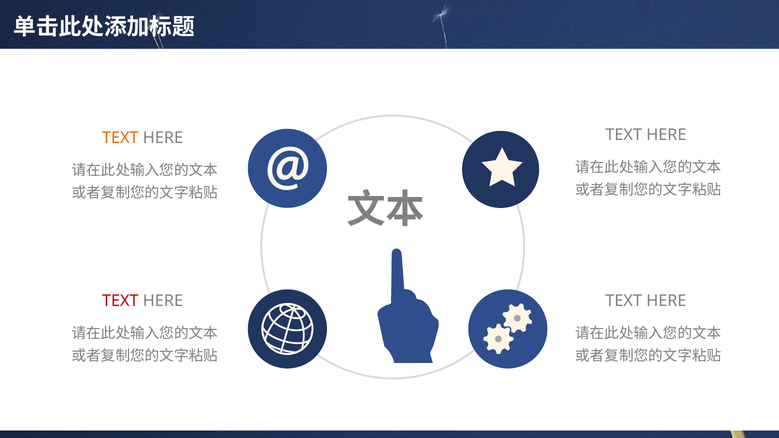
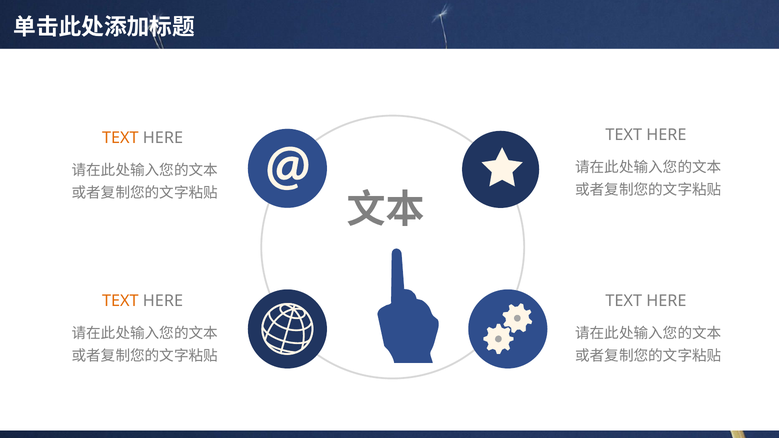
TEXT colour: red -> orange (120, 301)
